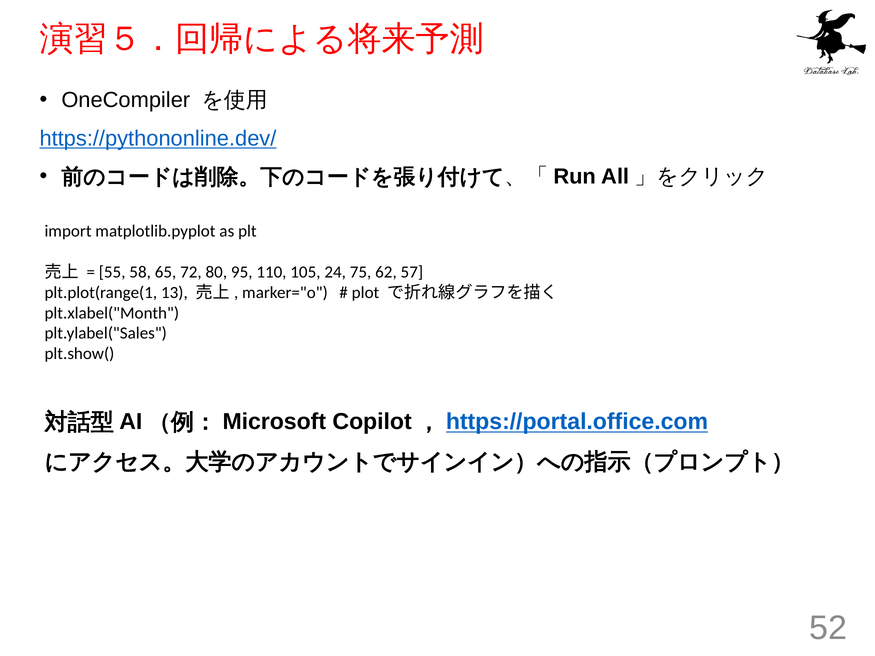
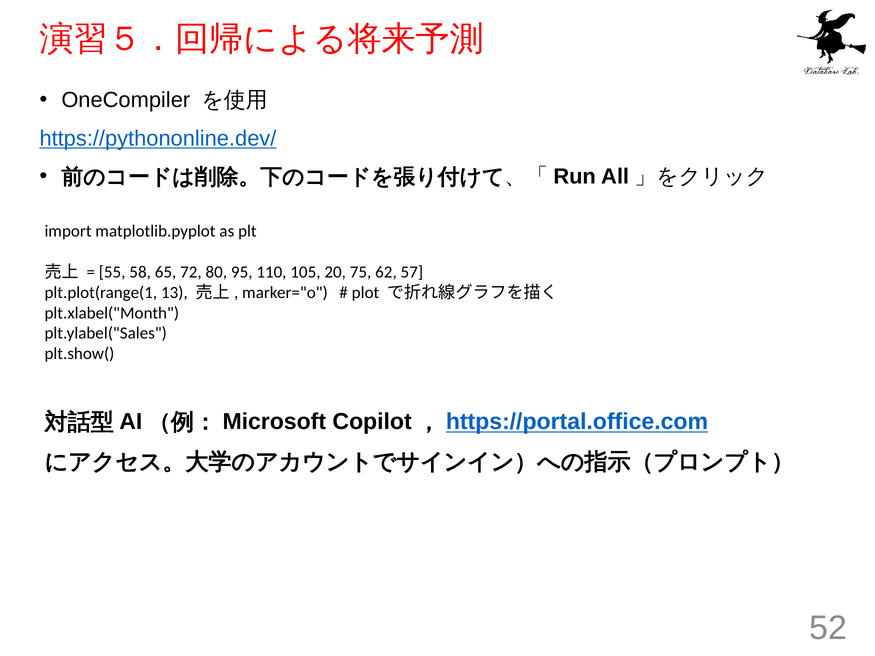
24: 24 -> 20 (335, 272)
